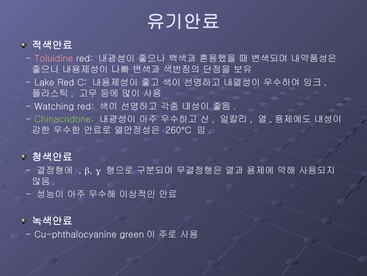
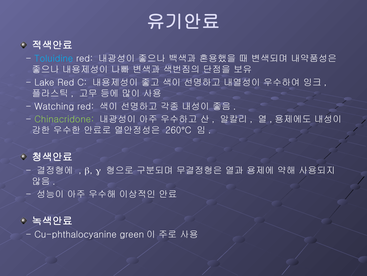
Toluidine colour: pink -> light blue (54, 58)
